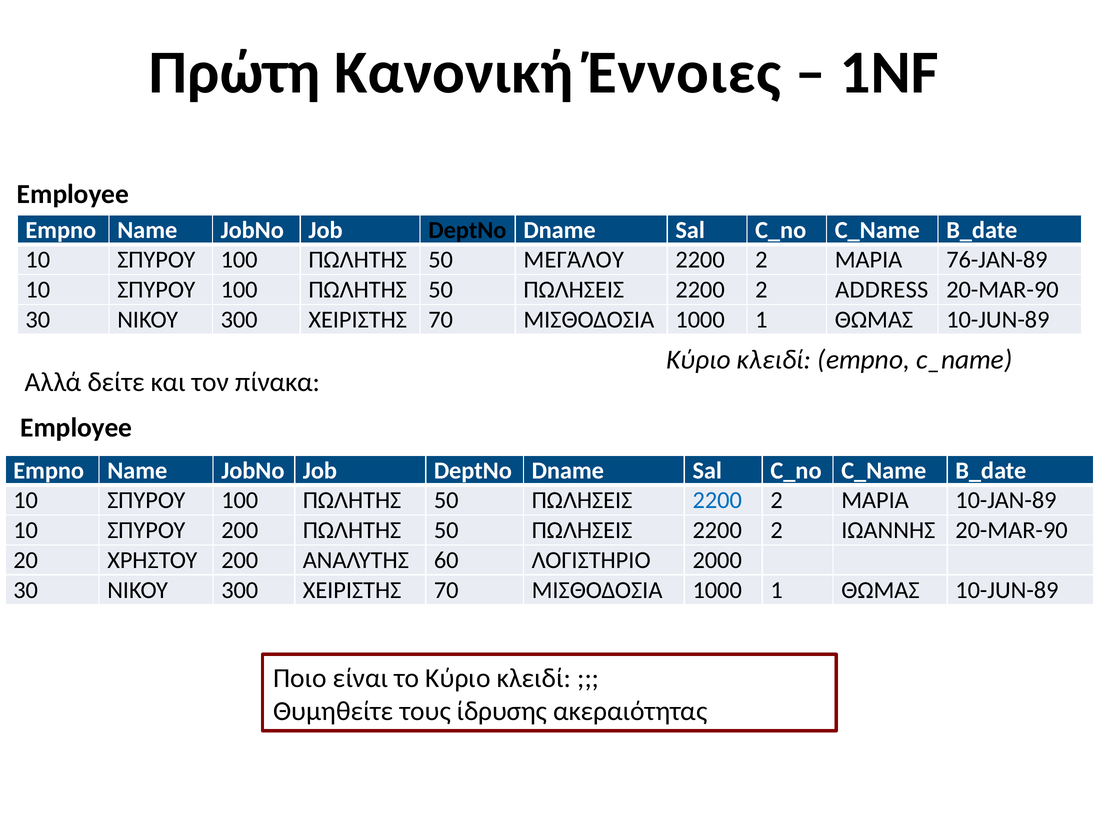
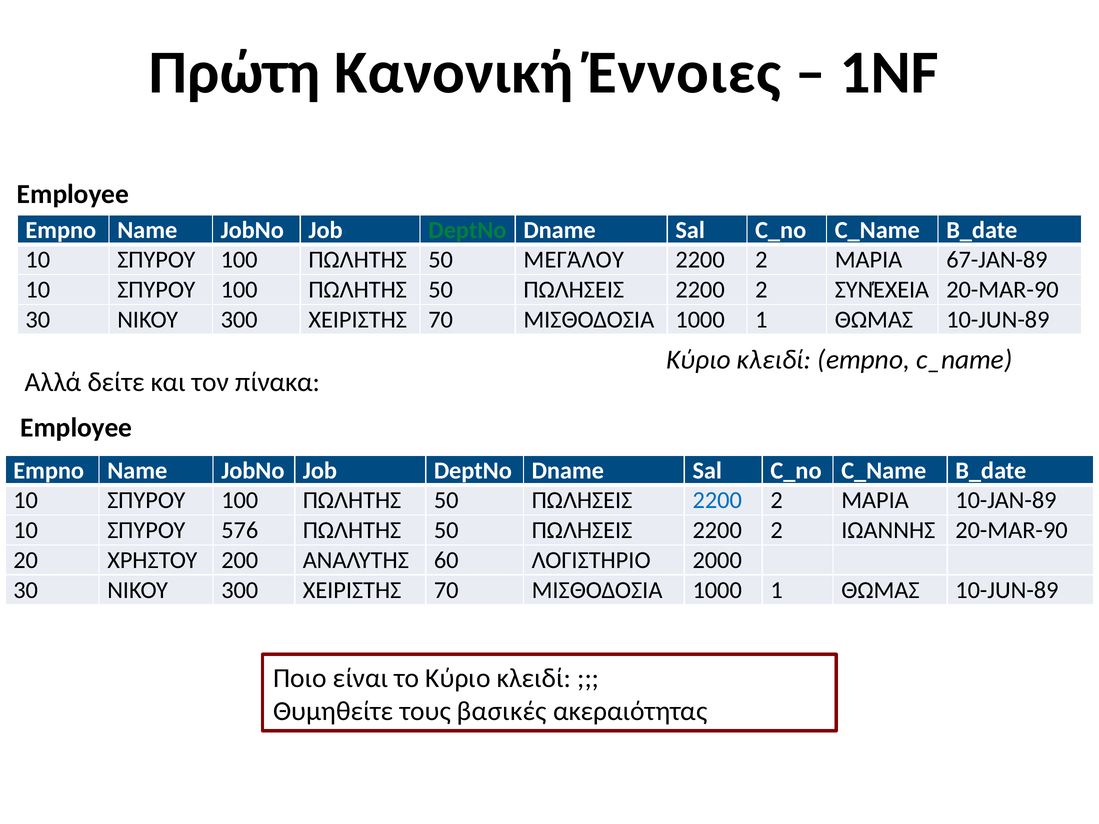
DeptNo colour: black -> green (467, 230)
76-JAN-89: 76-JAN-89 -> 67-JAN-89 (997, 260)
ADDRESS: ADDRESS -> ΣΥΝΈΧΕΙΑ (882, 290)
ΣΠΥΡΟΥ 200: 200 -> 576 (240, 530)
ίδρυσης: ίδρυσης -> βασικές (502, 711)
